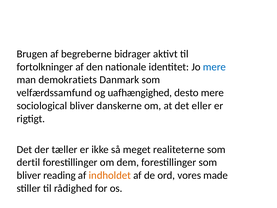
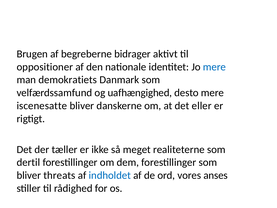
fortolkninger: fortolkninger -> oppositioner (45, 67)
sociological: sociological -> iscenesatte (42, 106)
reading: reading -> threats (59, 175)
indholdet colour: orange -> blue (110, 175)
made: made -> anses (216, 175)
